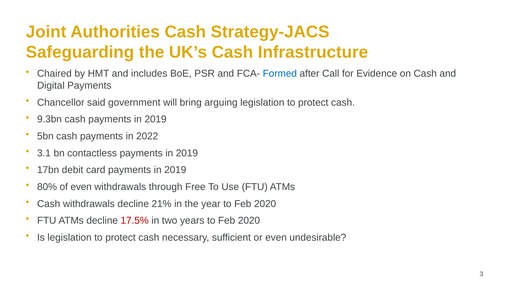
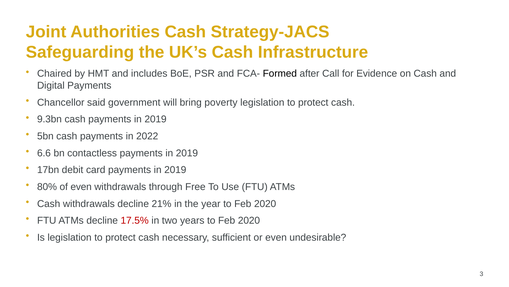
Formed colour: blue -> black (280, 74)
arguing: arguing -> poverty (221, 102)
3.1: 3.1 -> 6.6 (44, 153)
